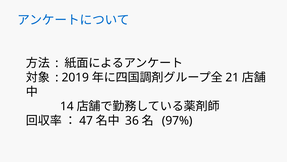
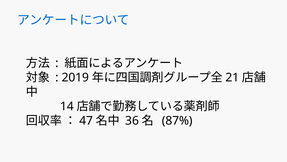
97%: 97% -> 87% (177, 120)
